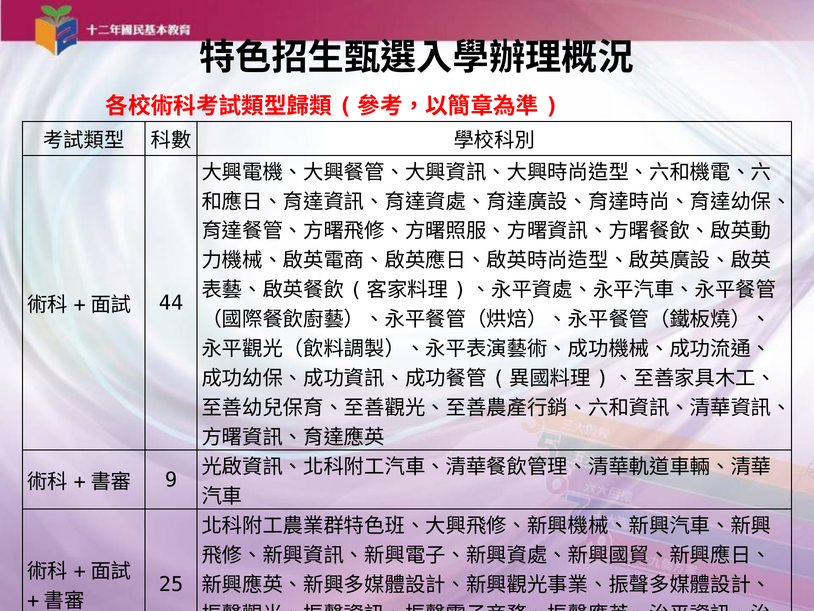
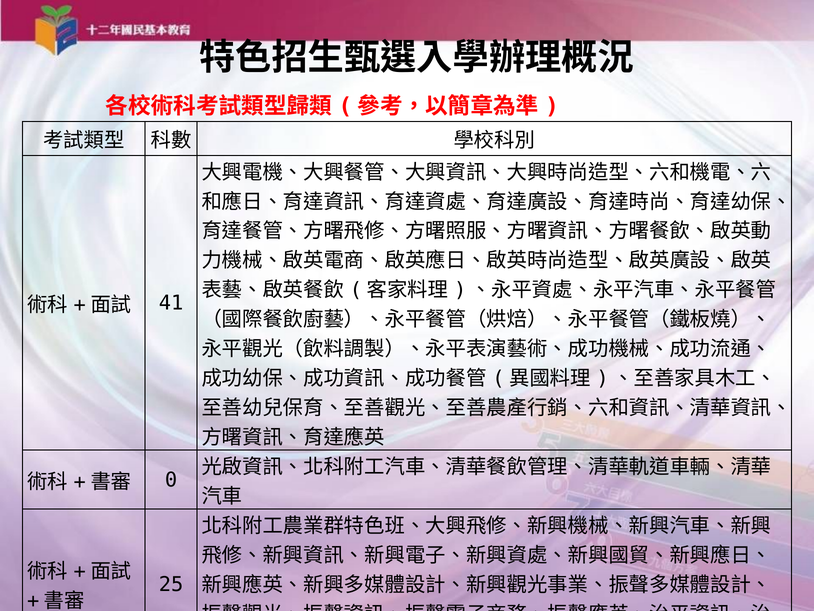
44: 44 -> 41 (171, 303)
9: 9 -> 0 (171, 480)
